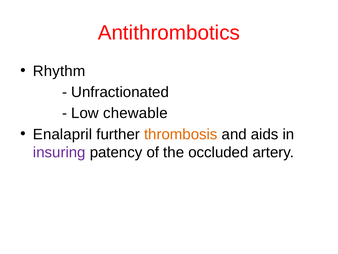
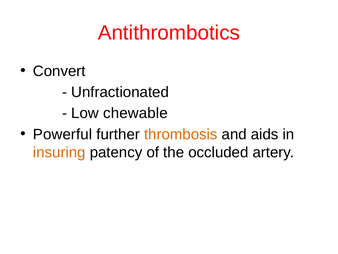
Rhythm: Rhythm -> Convert (59, 71)
Enalapril: Enalapril -> Powerful (63, 134)
insuring colour: purple -> orange (59, 152)
